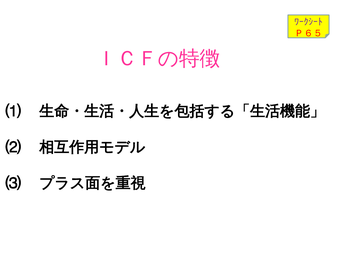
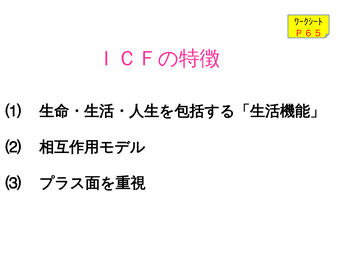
ﾜｰｸｼｰﾄ colour: purple -> black (308, 22)
